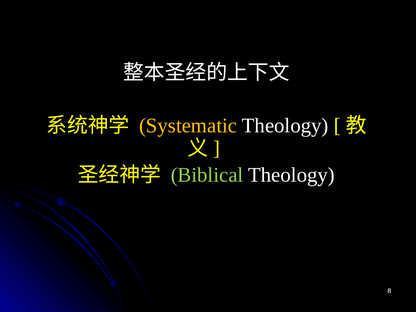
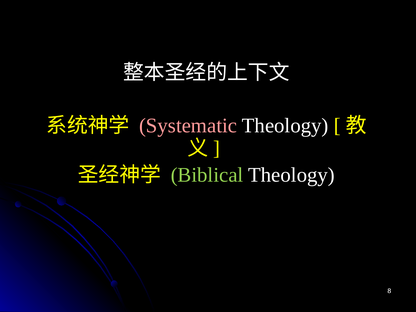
Systematic colour: yellow -> pink (188, 126)
